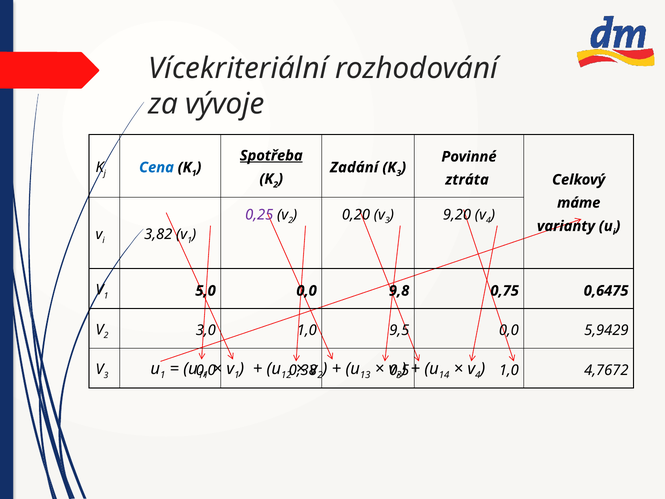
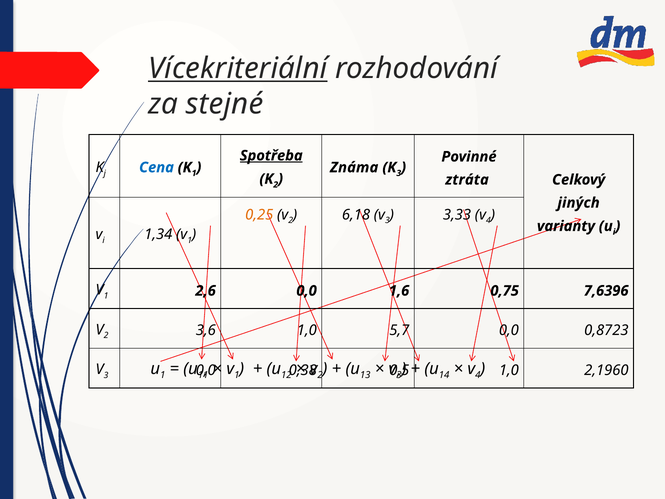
Vícekriteriální underline: none -> present (238, 69)
vývoje: vývoje -> stejné (225, 104)
Zadání: Zadání -> Známa (354, 167)
máme: máme -> jiných (579, 203)
0,25 colour: purple -> orange (259, 215)
0,20: 0,20 -> 6,18 (356, 215)
9,20: 9,20 -> 3,33 (457, 215)
3,82: 3,82 -> 1,34 (158, 234)
5,0: 5,0 -> 2,6 (206, 291)
9,8: 9,8 -> 1,6 (399, 291)
0,6475: 0,6475 -> 7,6396 (606, 291)
3,0: 3,0 -> 3,6 (206, 330)
9,5: 9,5 -> 5,7 (399, 330)
5,9429: 5,9429 -> 0,8723 (606, 330)
4,7672: 4,7672 -> 2,1960 (606, 370)
